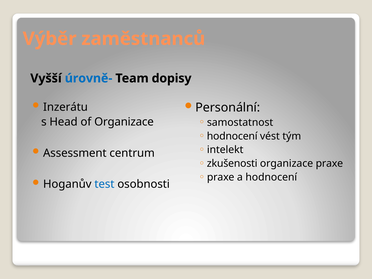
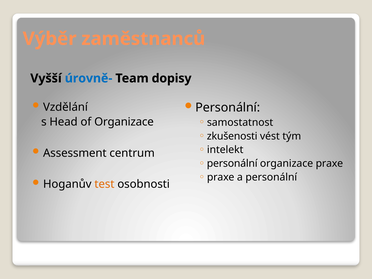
Inzerátu: Inzerátu -> Vzdělání (65, 107)
hodnocení: hodnocení -> zkušenosti (232, 136)
zkušenosti: zkušenosti -> personální (232, 164)
a hodnocení: hodnocení -> personální (271, 177)
test colour: blue -> orange (104, 184)
